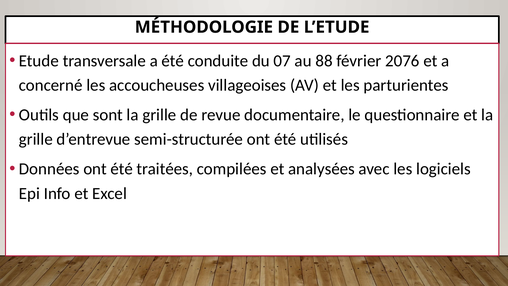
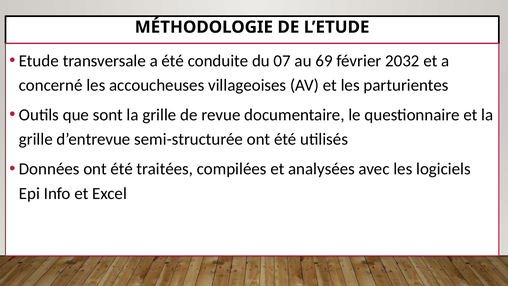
88: 88 -> 69 (324, 61)
2076: 2076 -> 2032 (402, 61)
